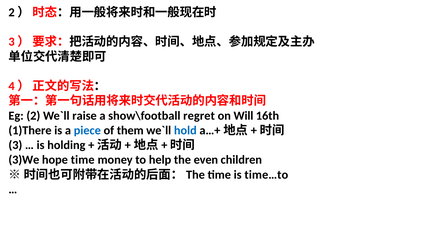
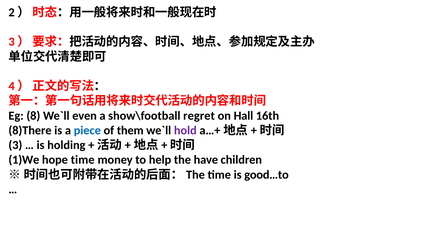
2: 2 -> 8 (33, 116)
raise: raise -> even (85, 116)
Will: Will -> Hall (243, 116)
1)There: 1)There -> 8)There (30, 130)
hold colour: blue -> purple (185, 130)
3)We: 3)We -> 1)We (24, 160)
even: even -> have (206, 160)
time…to: time…to -> good…to (266, 175)
